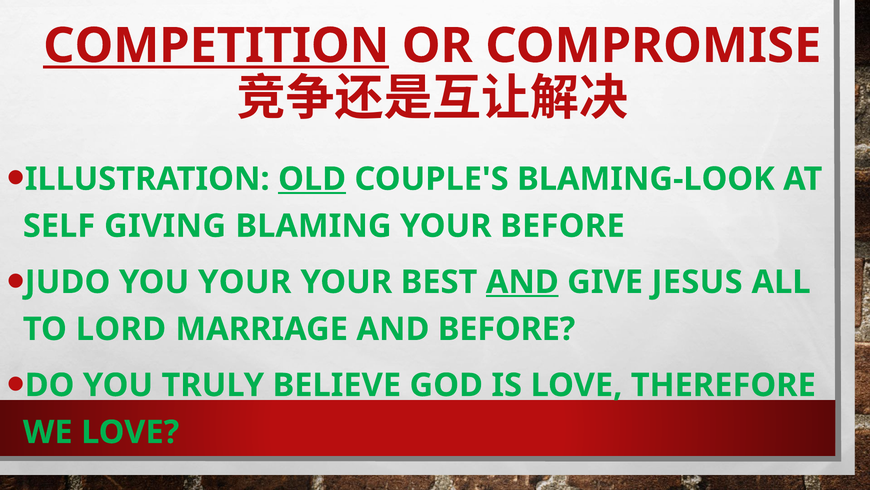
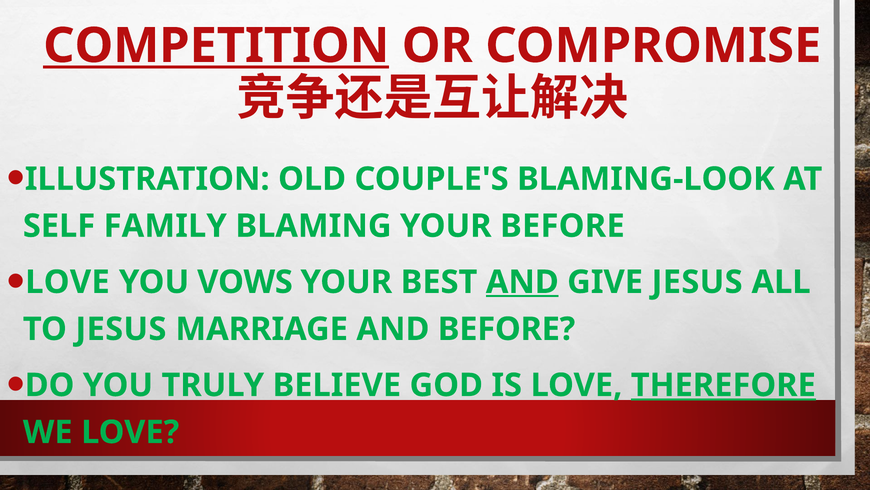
OLD underline: present -> none (312, 179)
GIVING: GIVING -> FAMILY (165, 226)
JUDO: JUDO -> LOVE (67, 282)
YOU YOUR: YOUR -> VOWS (245, 282)
TO LORD: LORD -> JESUS (121, 329)
THEREFORE underline: none -> present (723, 385)
